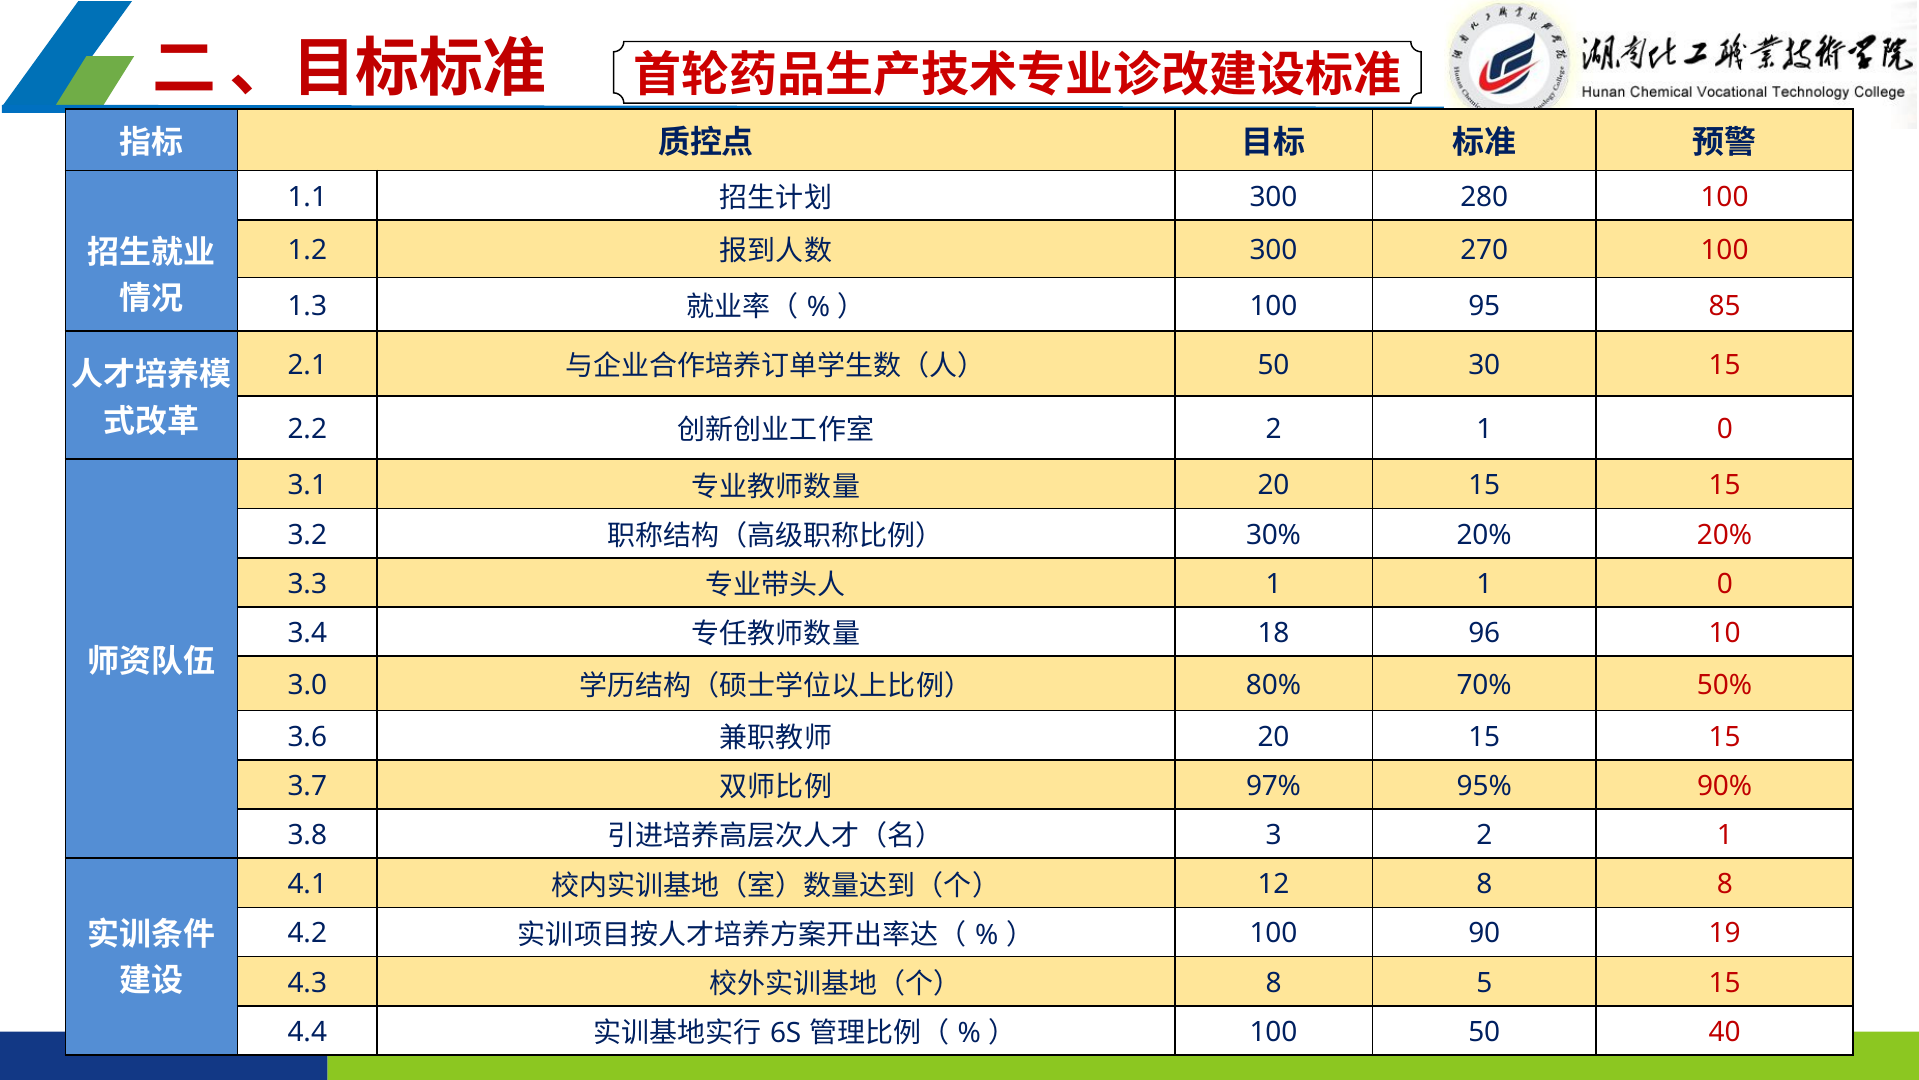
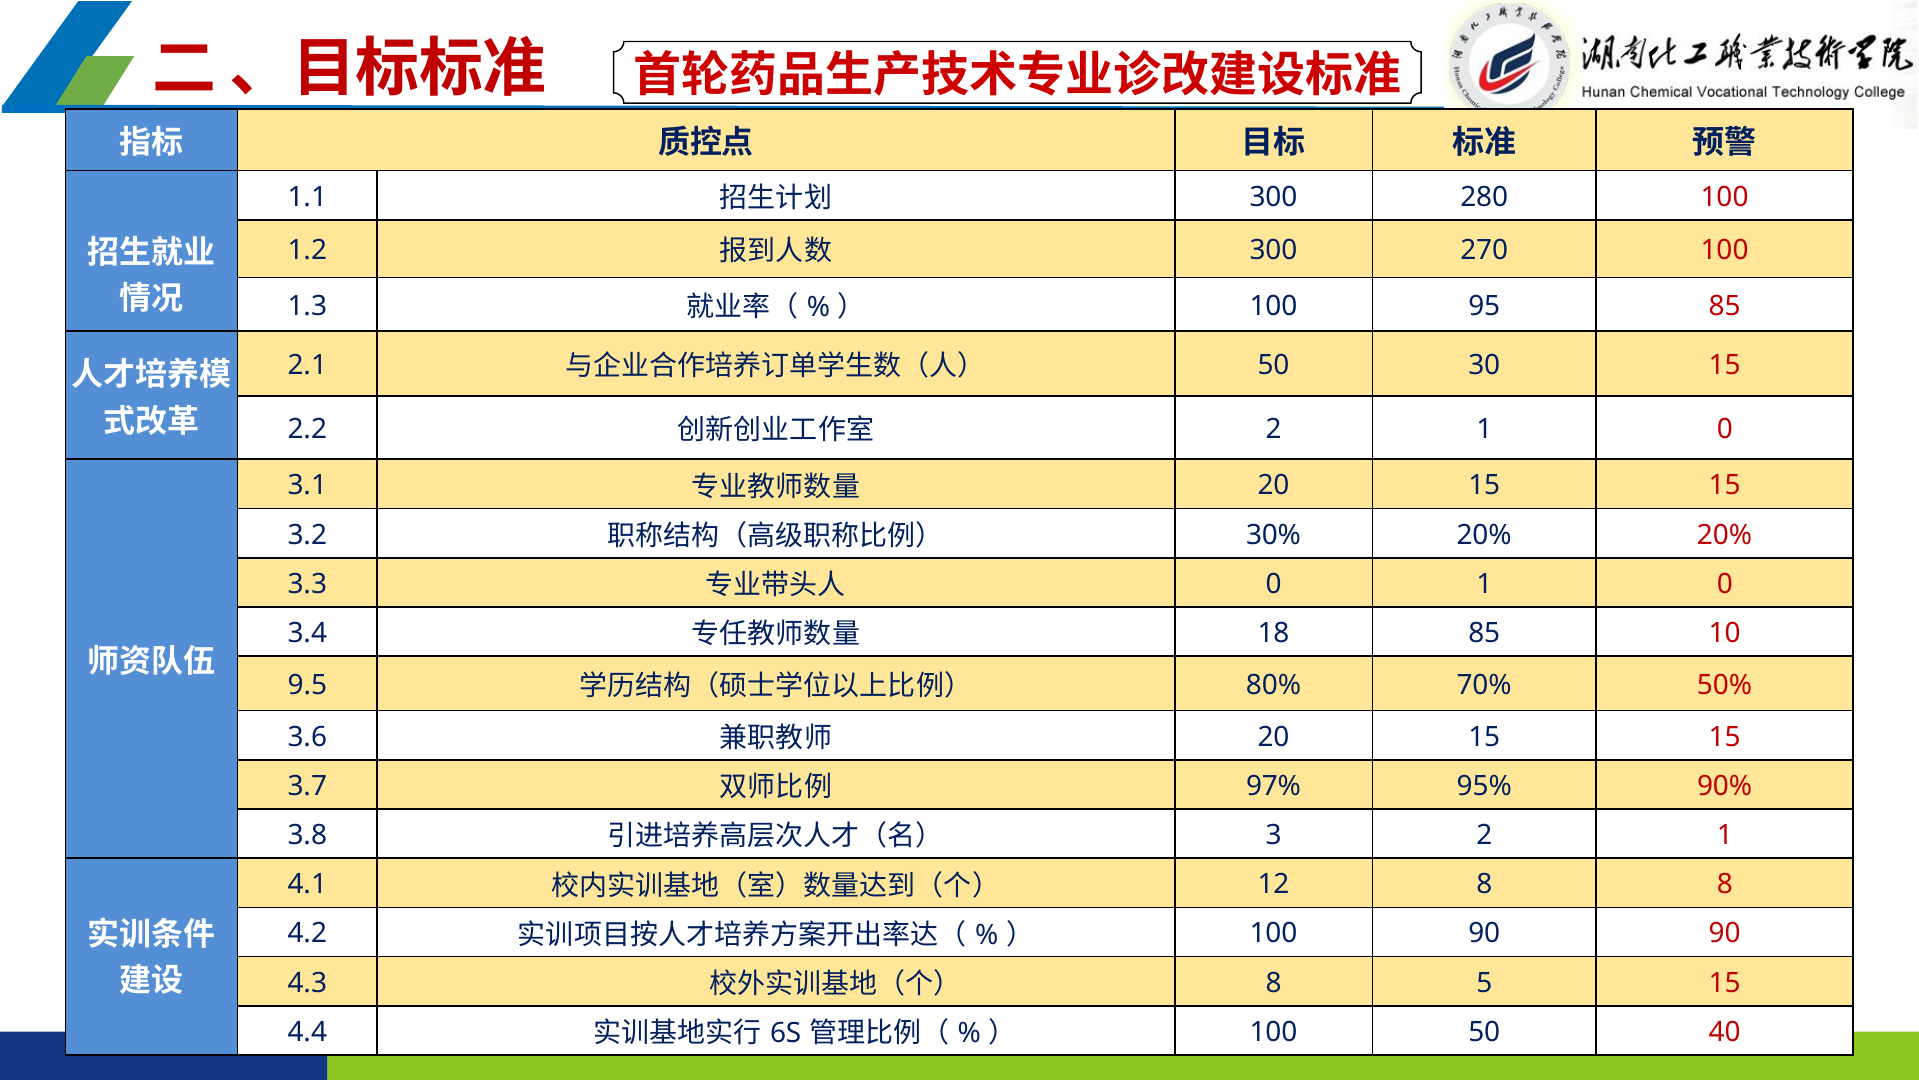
1: 1 -> 0 (1274, 584)
18 96: 96 -> 85 (1484, 633)
3.0: 3.0 -> 9.5 (307, 685)
90 19: 19 -> 90 (1725, 933)
